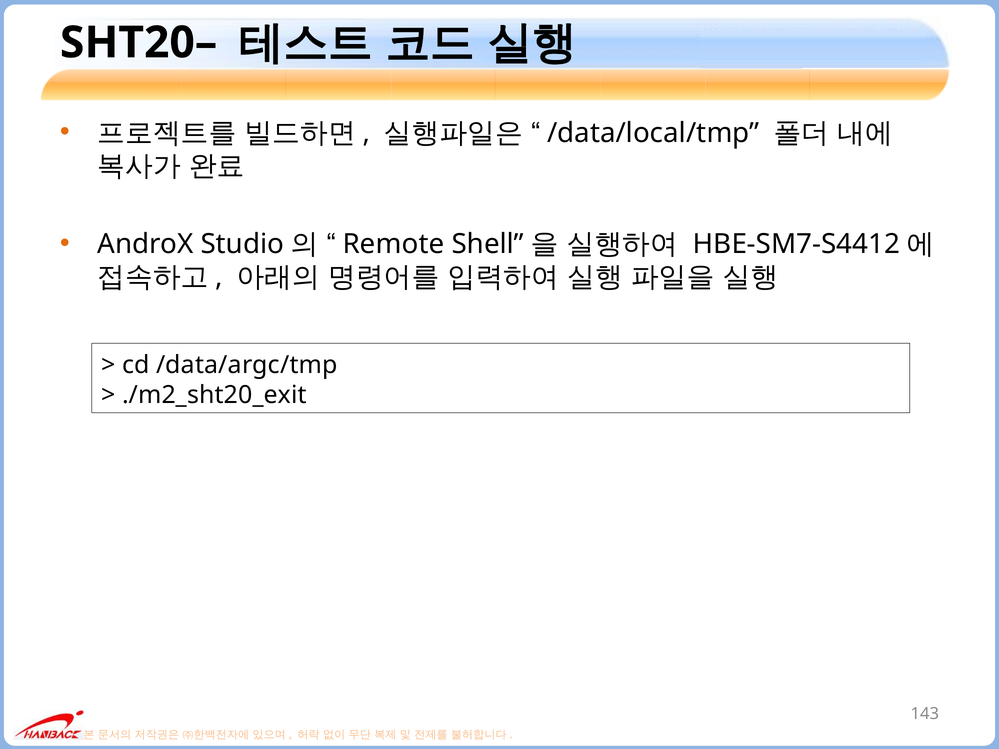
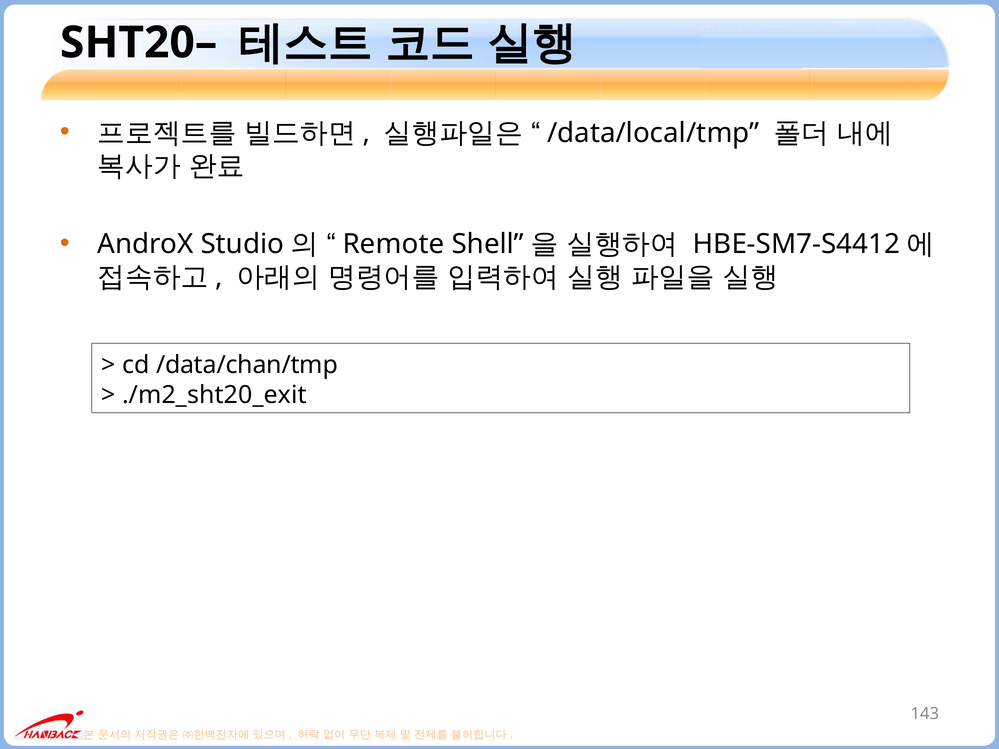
/data/argc/tmp: /data/argc/tmp -> /data/chan/tmp (247, 365)
